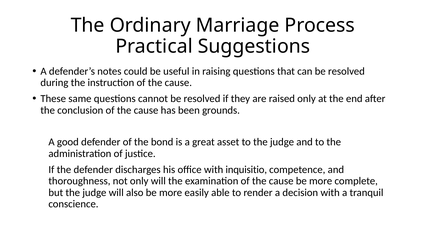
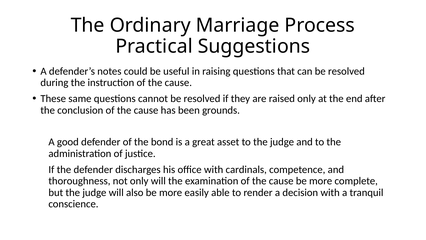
inquisitio: inquisitio -> cardinals (246, 169)
